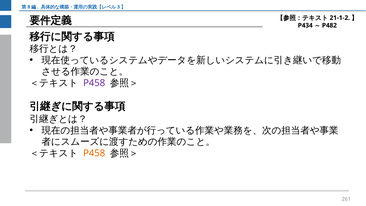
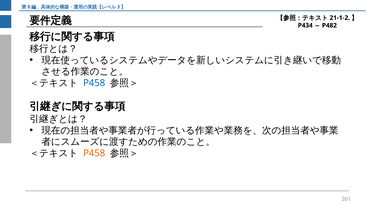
P458 colour: purple -> blue (94, 83)
